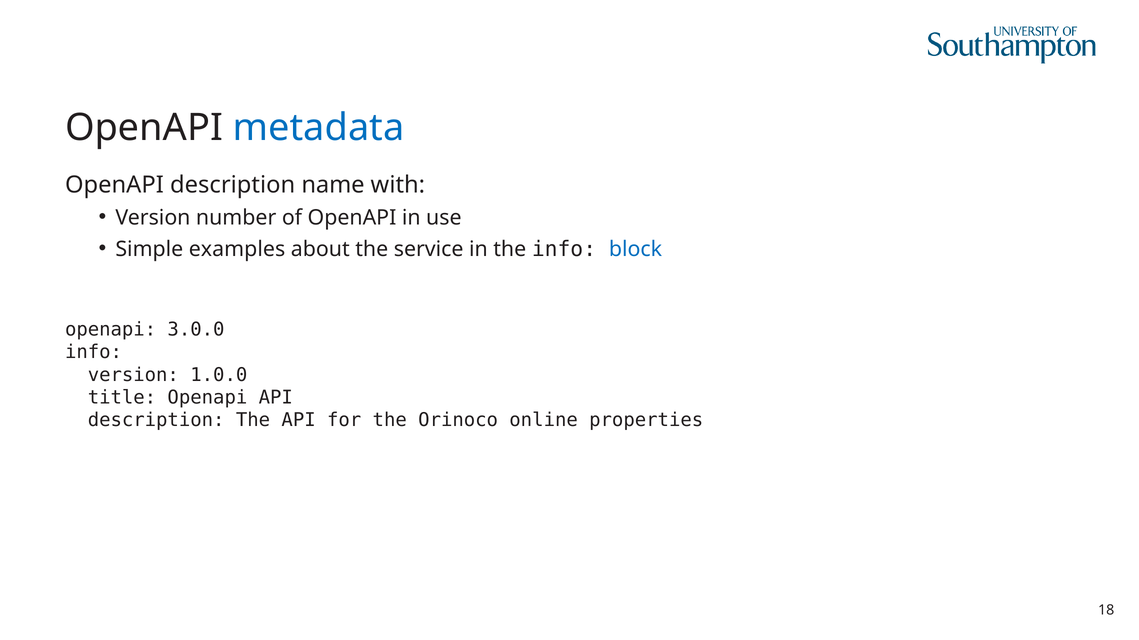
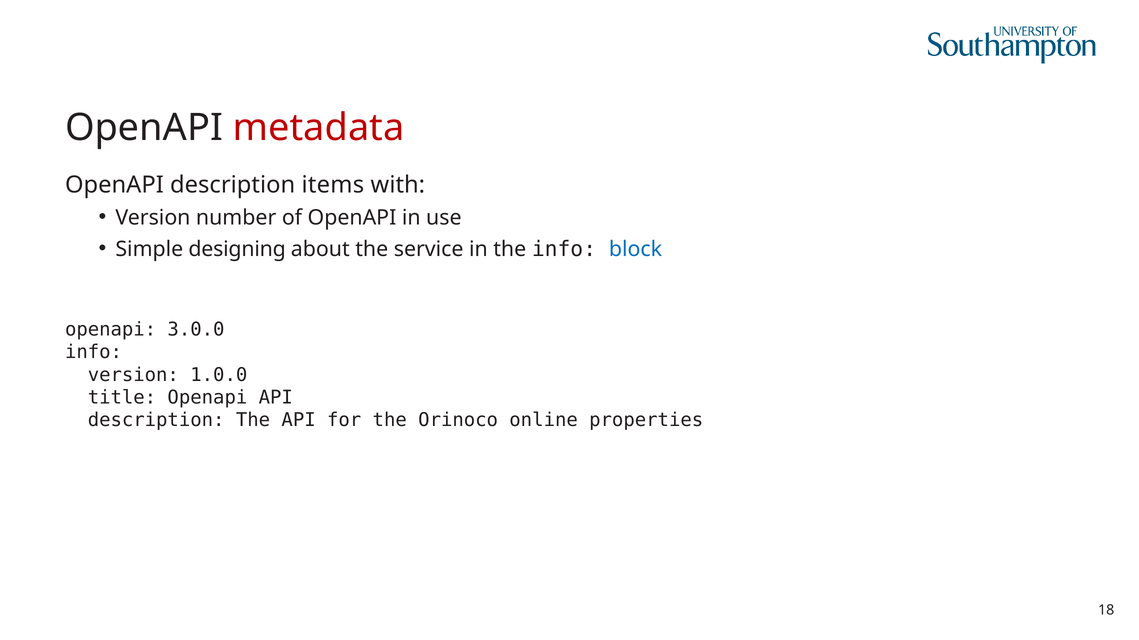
metadata colour: blue -> red (319, 128)
name: name -> items (333, 185)
examples: examples -> designing (237, 249)
